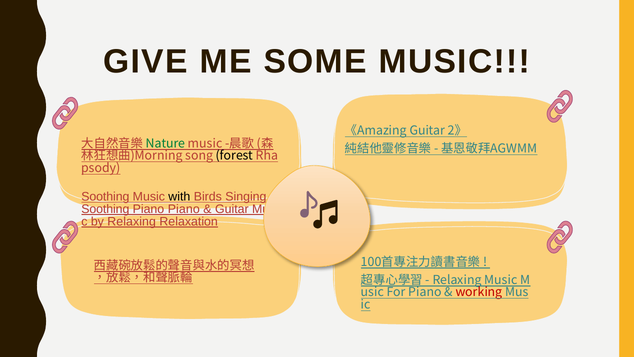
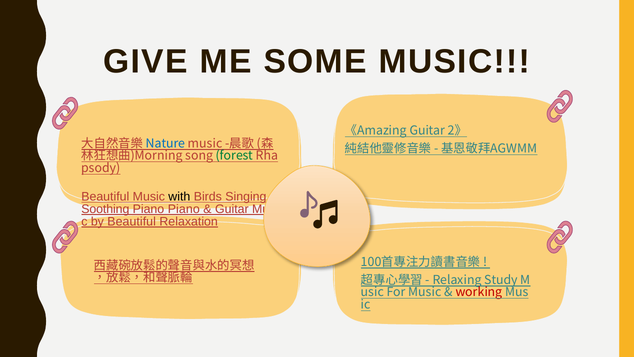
Nature colour: green -> blue (166, 143)
forest colour: black -> green (235, 156)
Soothing: Soothing -> Beautiful (105, 197)
by Relaxing: Relaxing -> Beautiful (132, 221)
Relaxing Music: Music -> Study (501, 280)
For Piano: Piano -> Music (425, 292)
